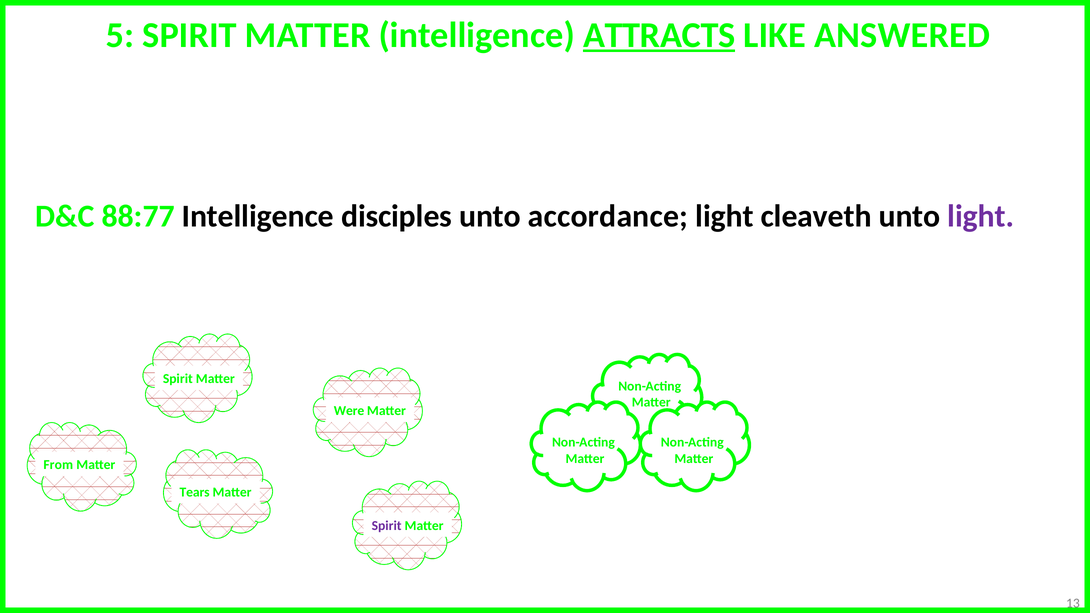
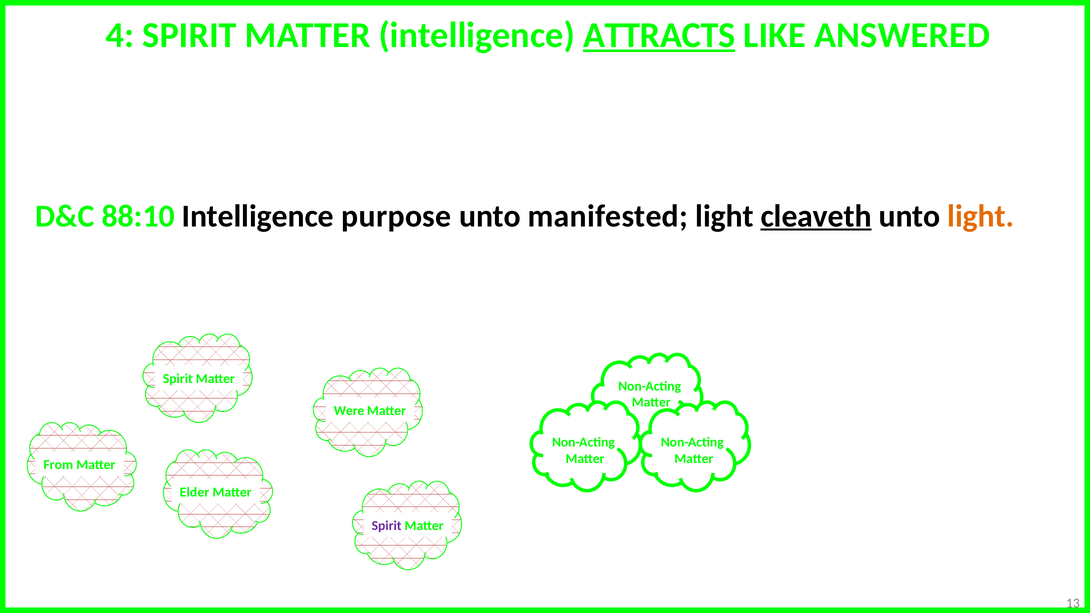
5: 5 -> 4 (120, 35)
88:77: 88:77 -> 88:10 (138, 216)
disciples: disciples -> purpose (396, 216)
accordance: accordance -> manifested (608, 216)
cleaveth underline: none -> present (816, 216)
light colour: purple -> orange (981, 216)
Tears: Tears -> Elder (194, 492)
